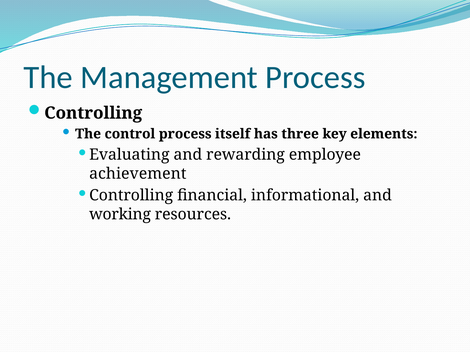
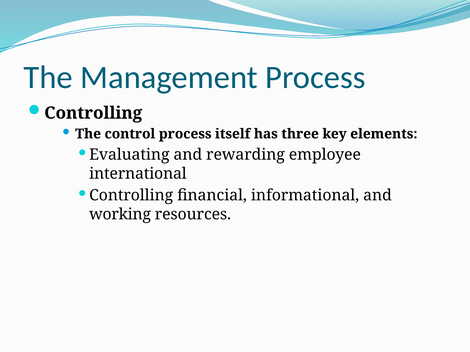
achievement: achievement -> international (138, 174)
